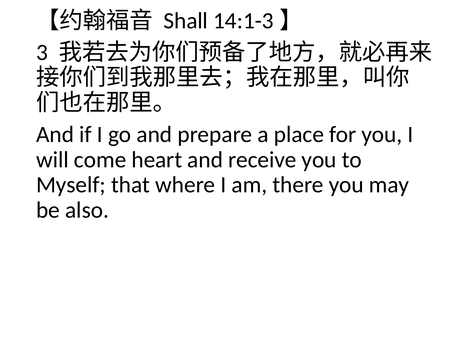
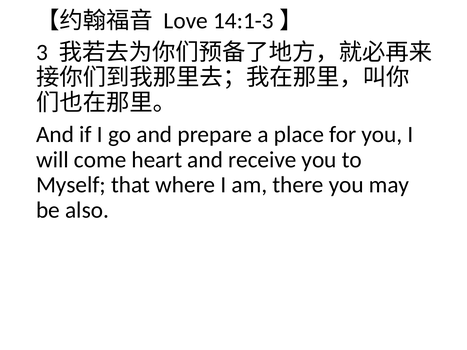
Shall: Shall -> Love (186, 21)
